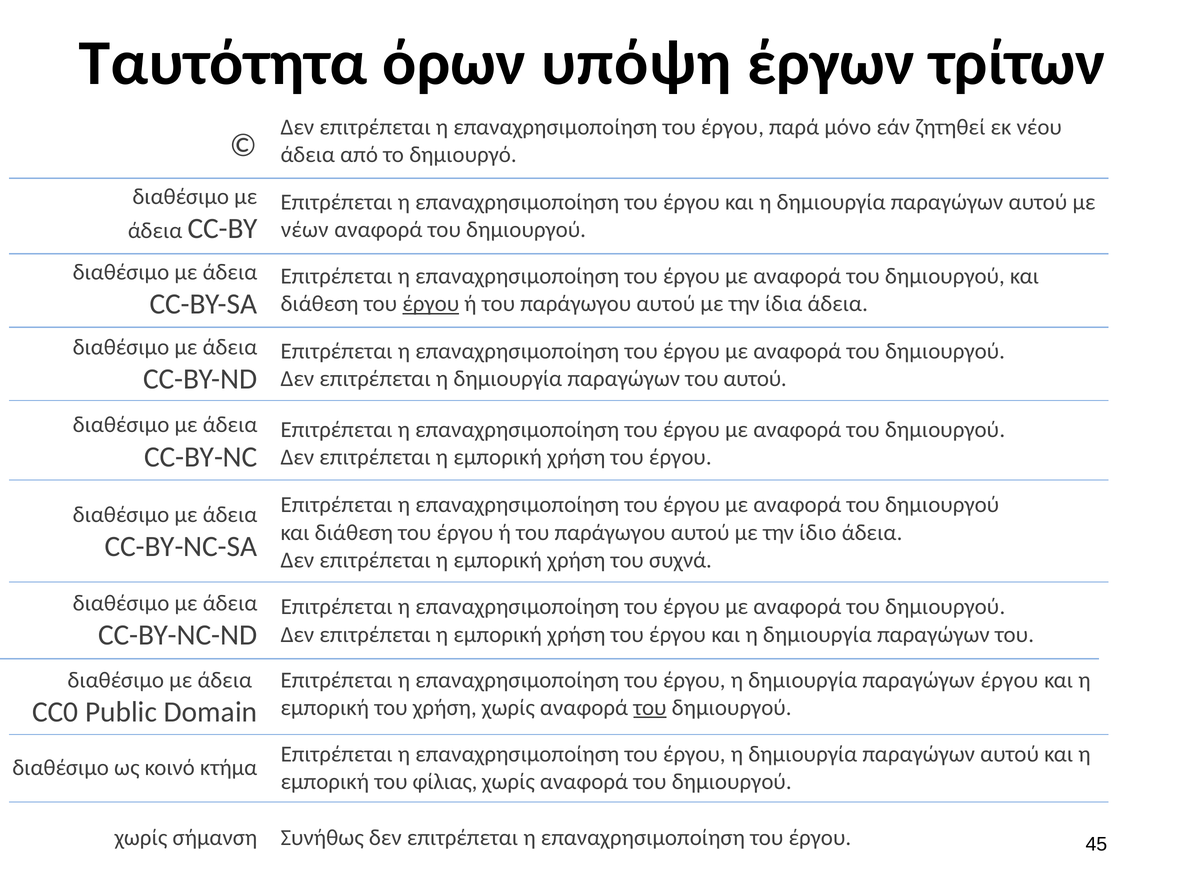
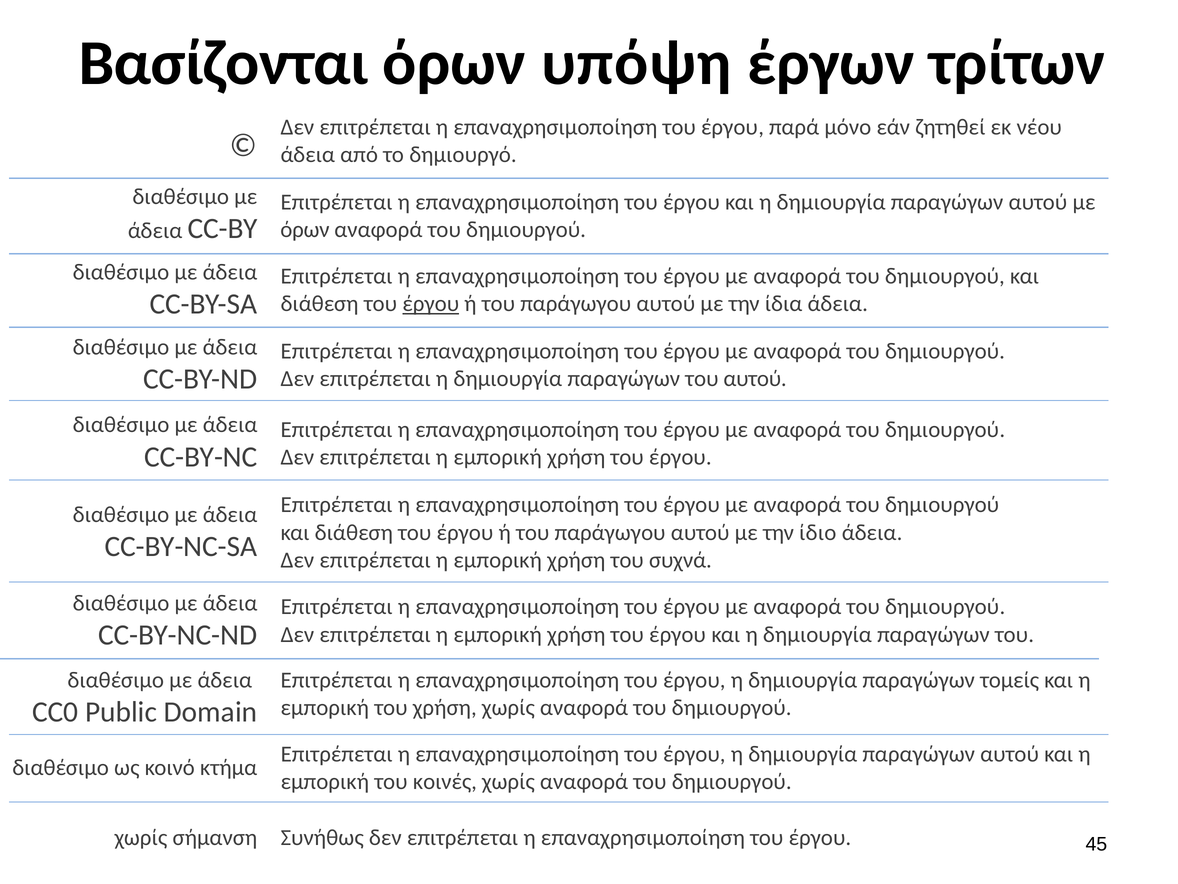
Ταυτότητα: Ταυτότητα -> Βασίζονται (224, 63)
νέων: νέων -> όρων (305, 229)
παραγώγων έργου: έργου -> τομείς (1010, 680)
του underline: present -> none (650, 707)
φίλιας: φίλιας -> κοινές (445, 781)
